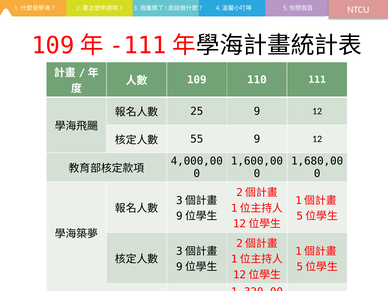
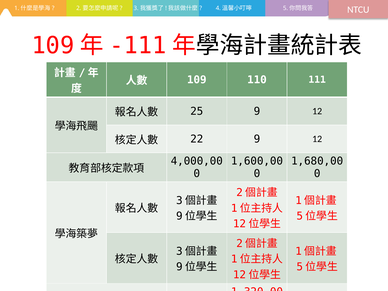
55: 55 -> 22 (197, 139)
